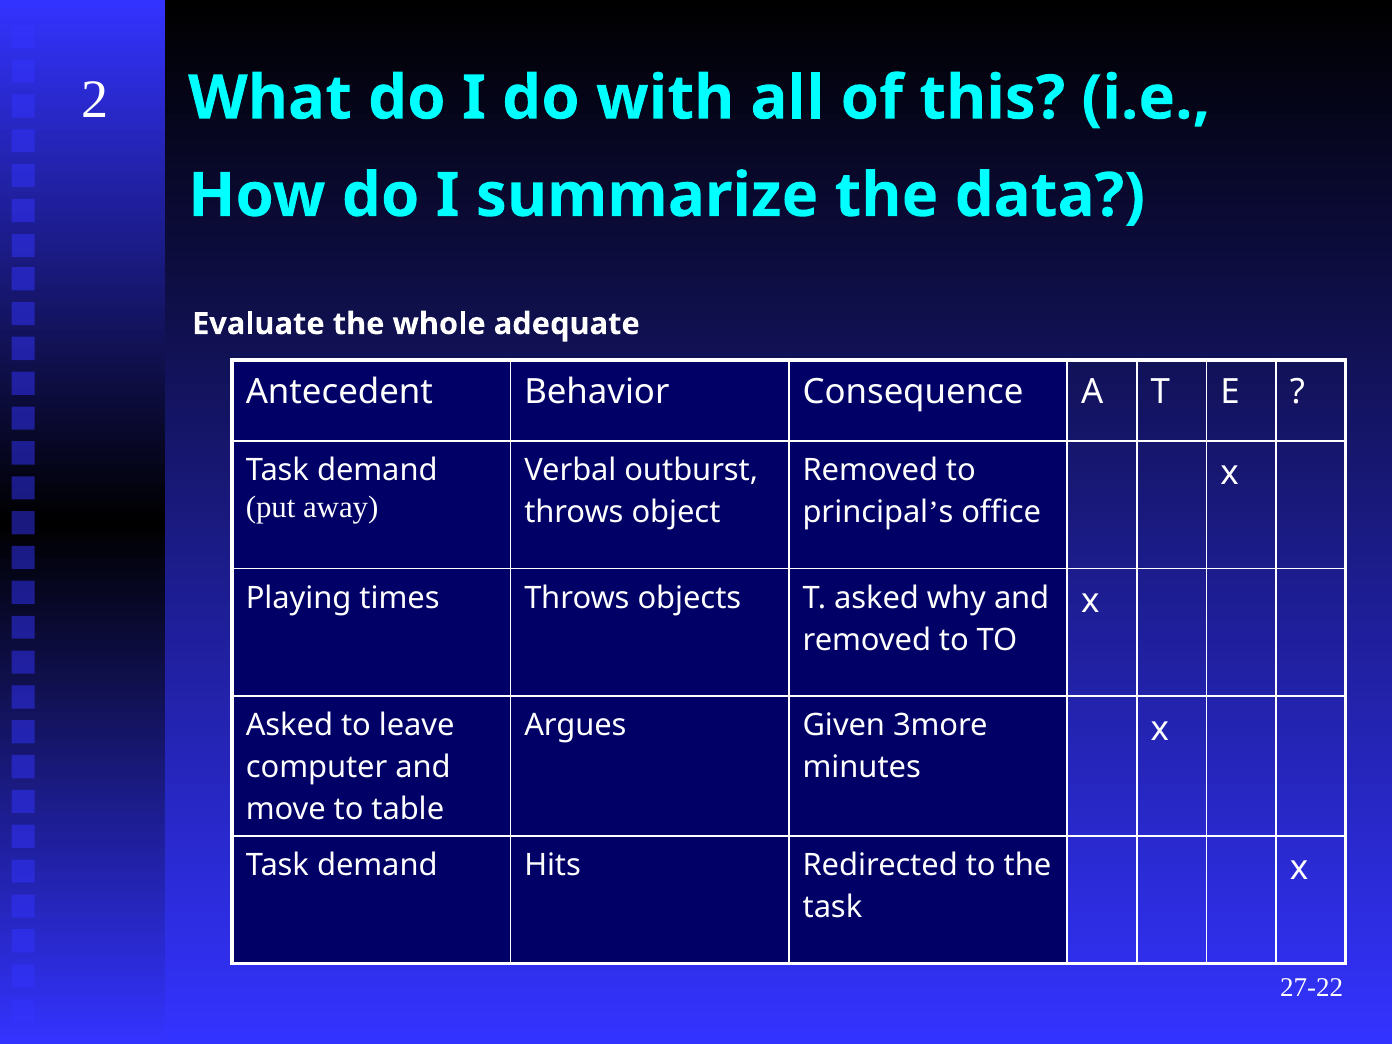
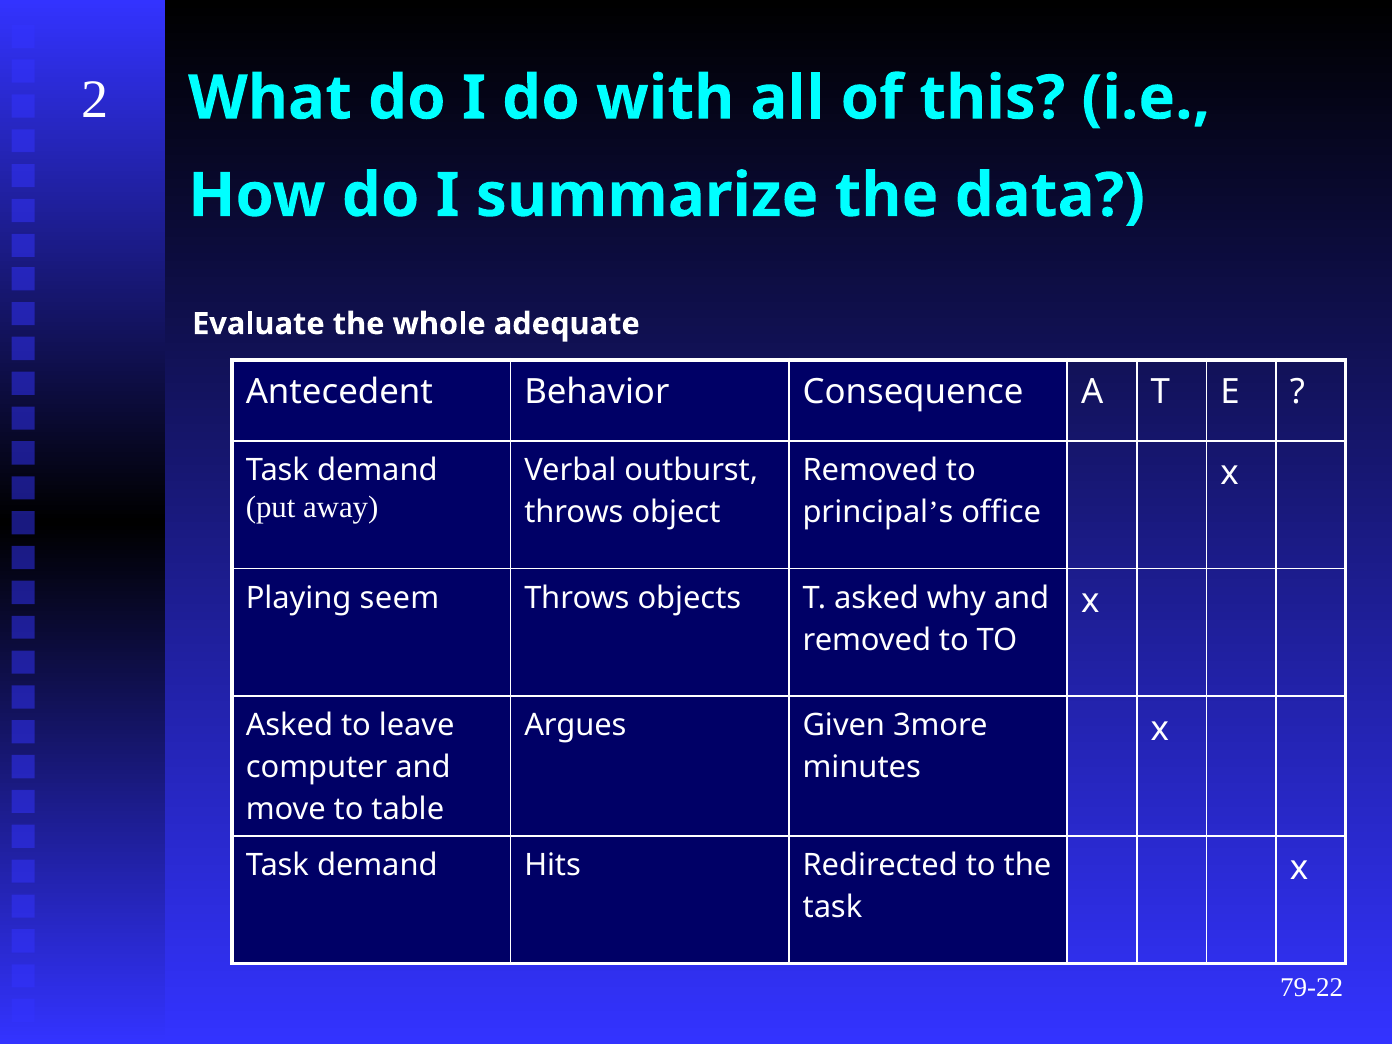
times: times -> seem (399, 598)
27-22: 27-22 -> 79-22 (1312, 988)
